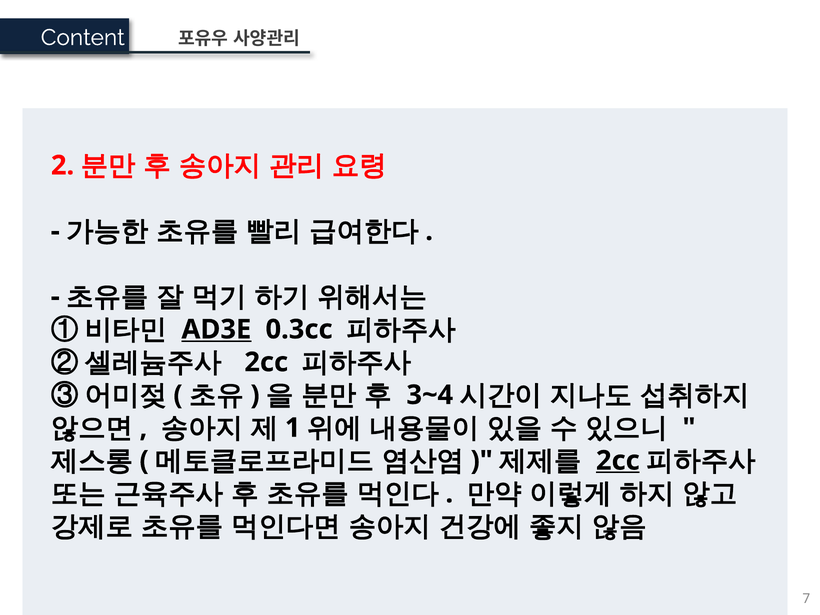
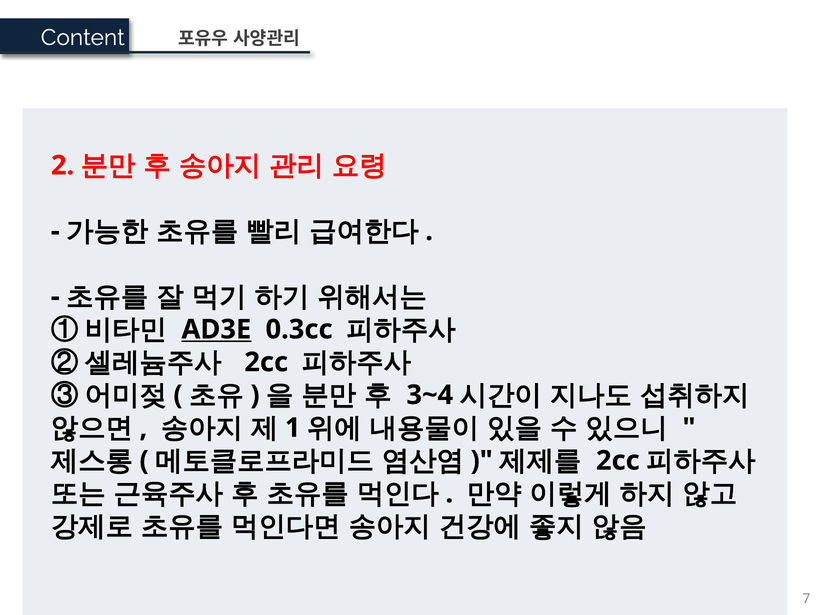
2cc underline: present -> none (618, 461)
